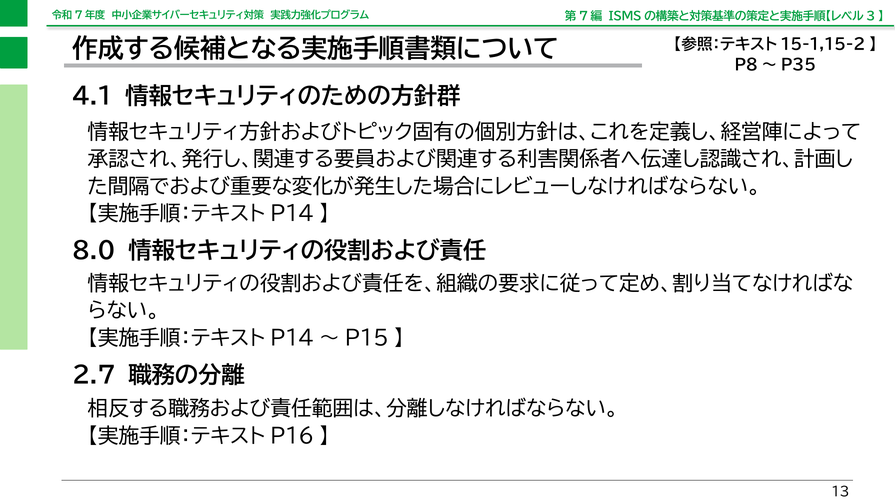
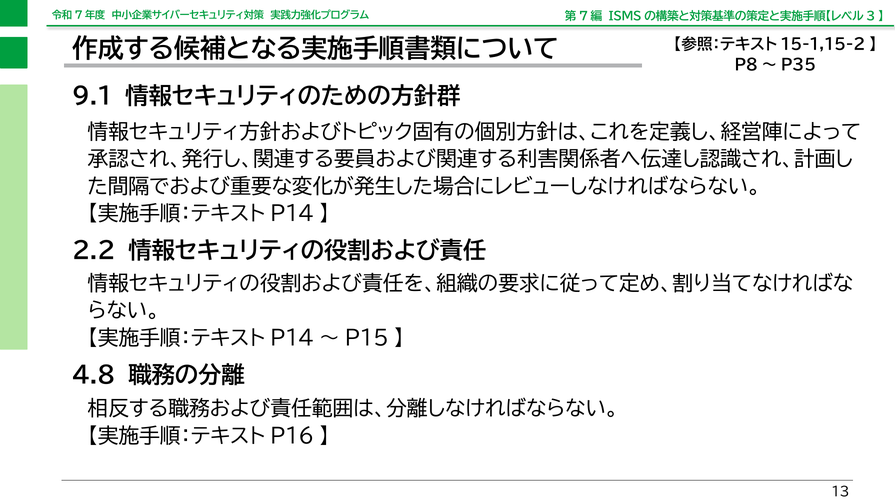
4.1: 4.1 -> 9.1 (92, 97)
8.0: 8.0 -> 2.2 (94, 251)
2.7: 2.7 -> 4.8 (94, 376)
